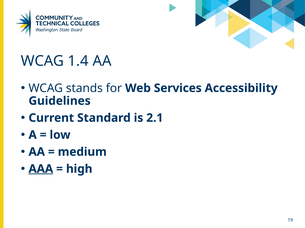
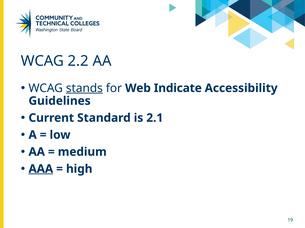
1.4: 1.4 -> 2.2 (78, 61)
stands underline: none -> present (84, 88)
Services: Services -> Indicate (178, 88)
